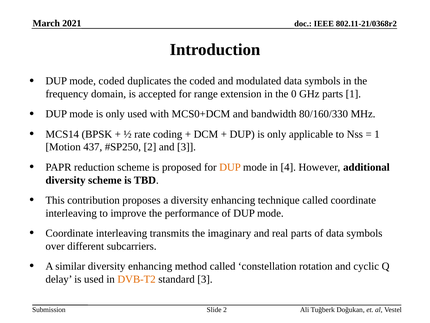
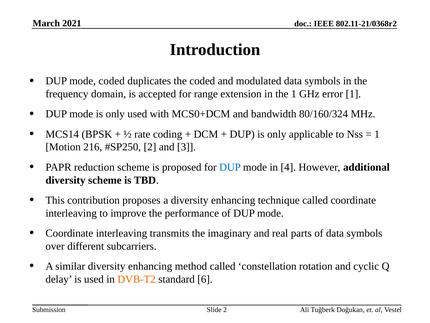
the 0: 0 -> 1 (294, 94)
GHz parts: parts -> error (333, 94)
80/160/330: 80/160/330 -> 80/160/324 (324, 114)
437: 437 -> 216 (93, 147)
DUP colour: orange -> blue (230, 167)
standard 3: 3 -> 6 (205, 279)
